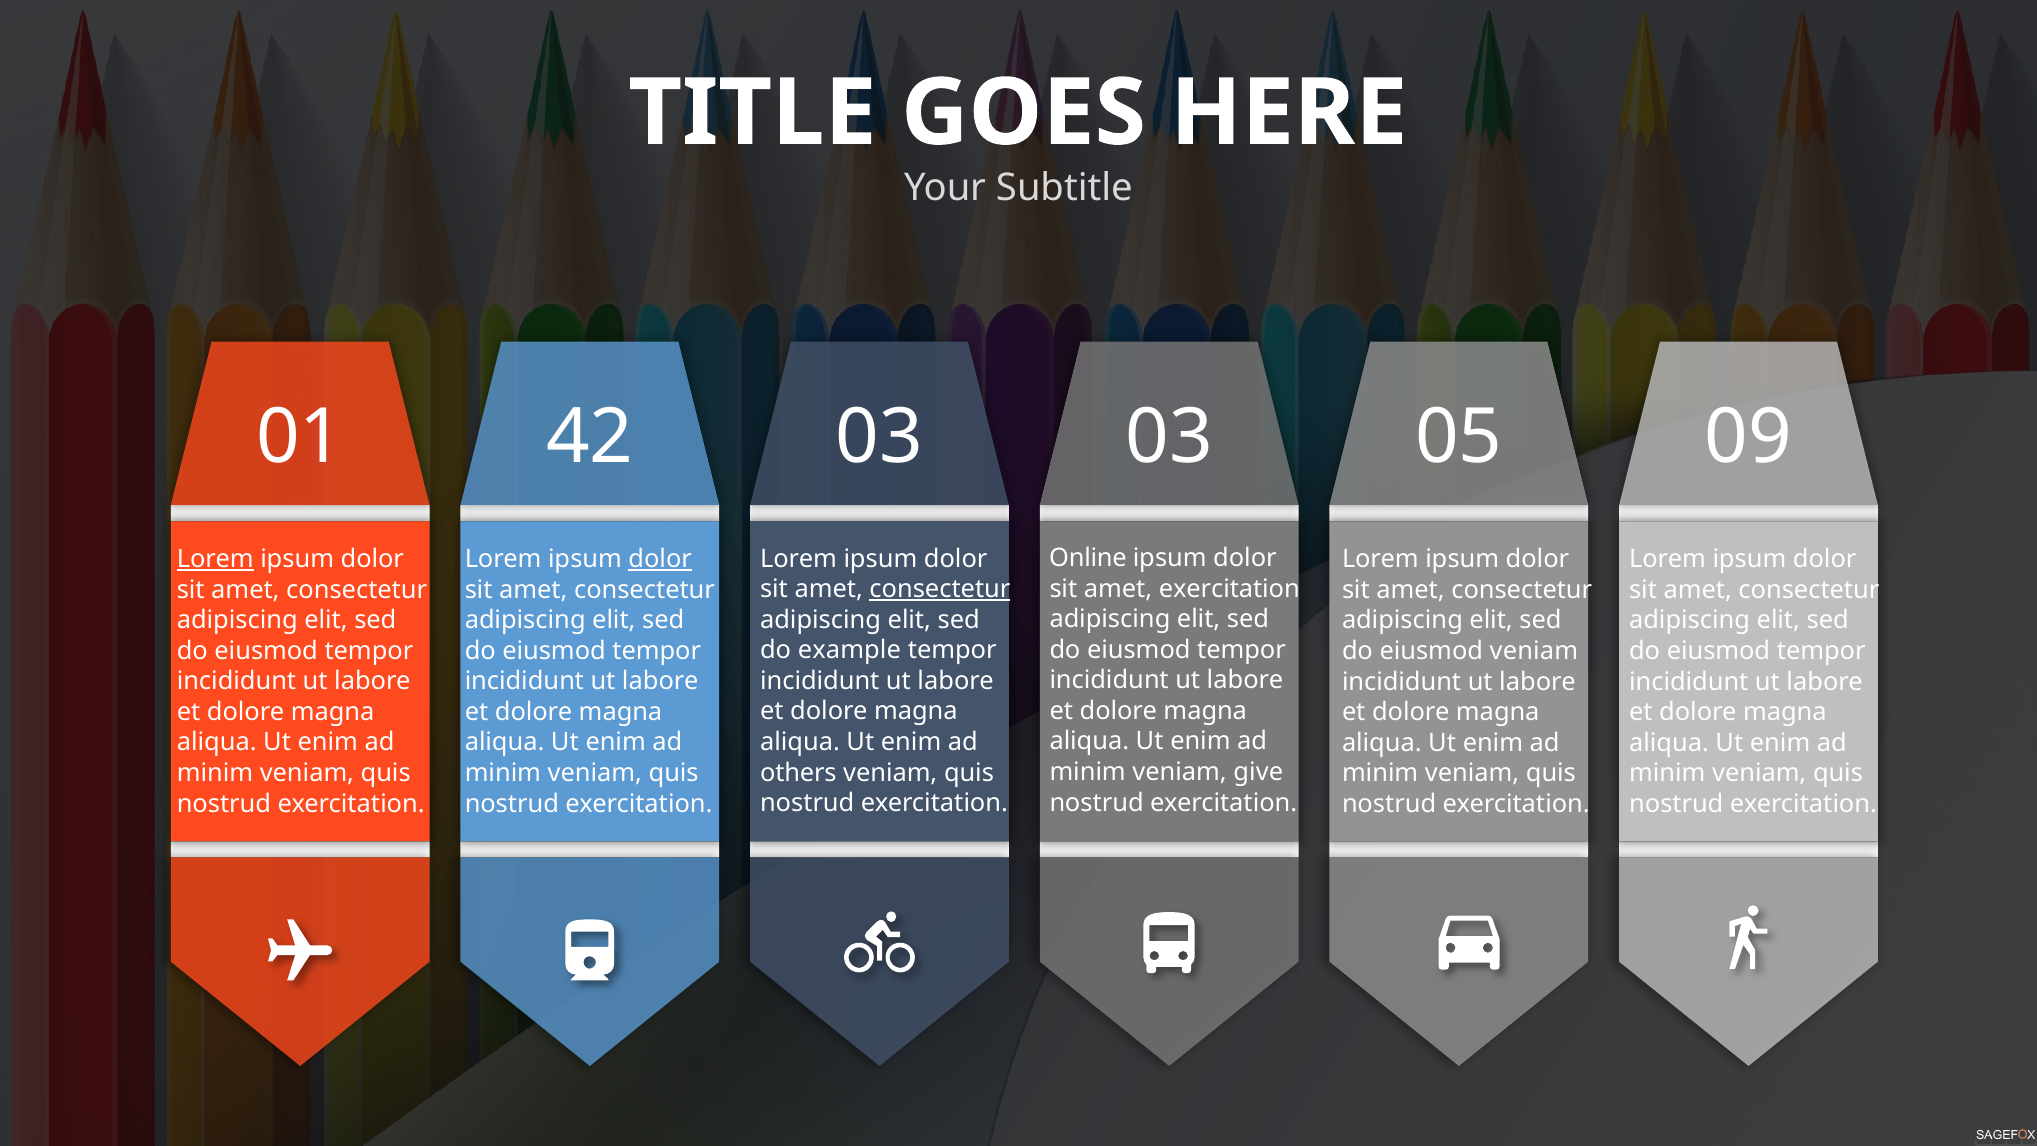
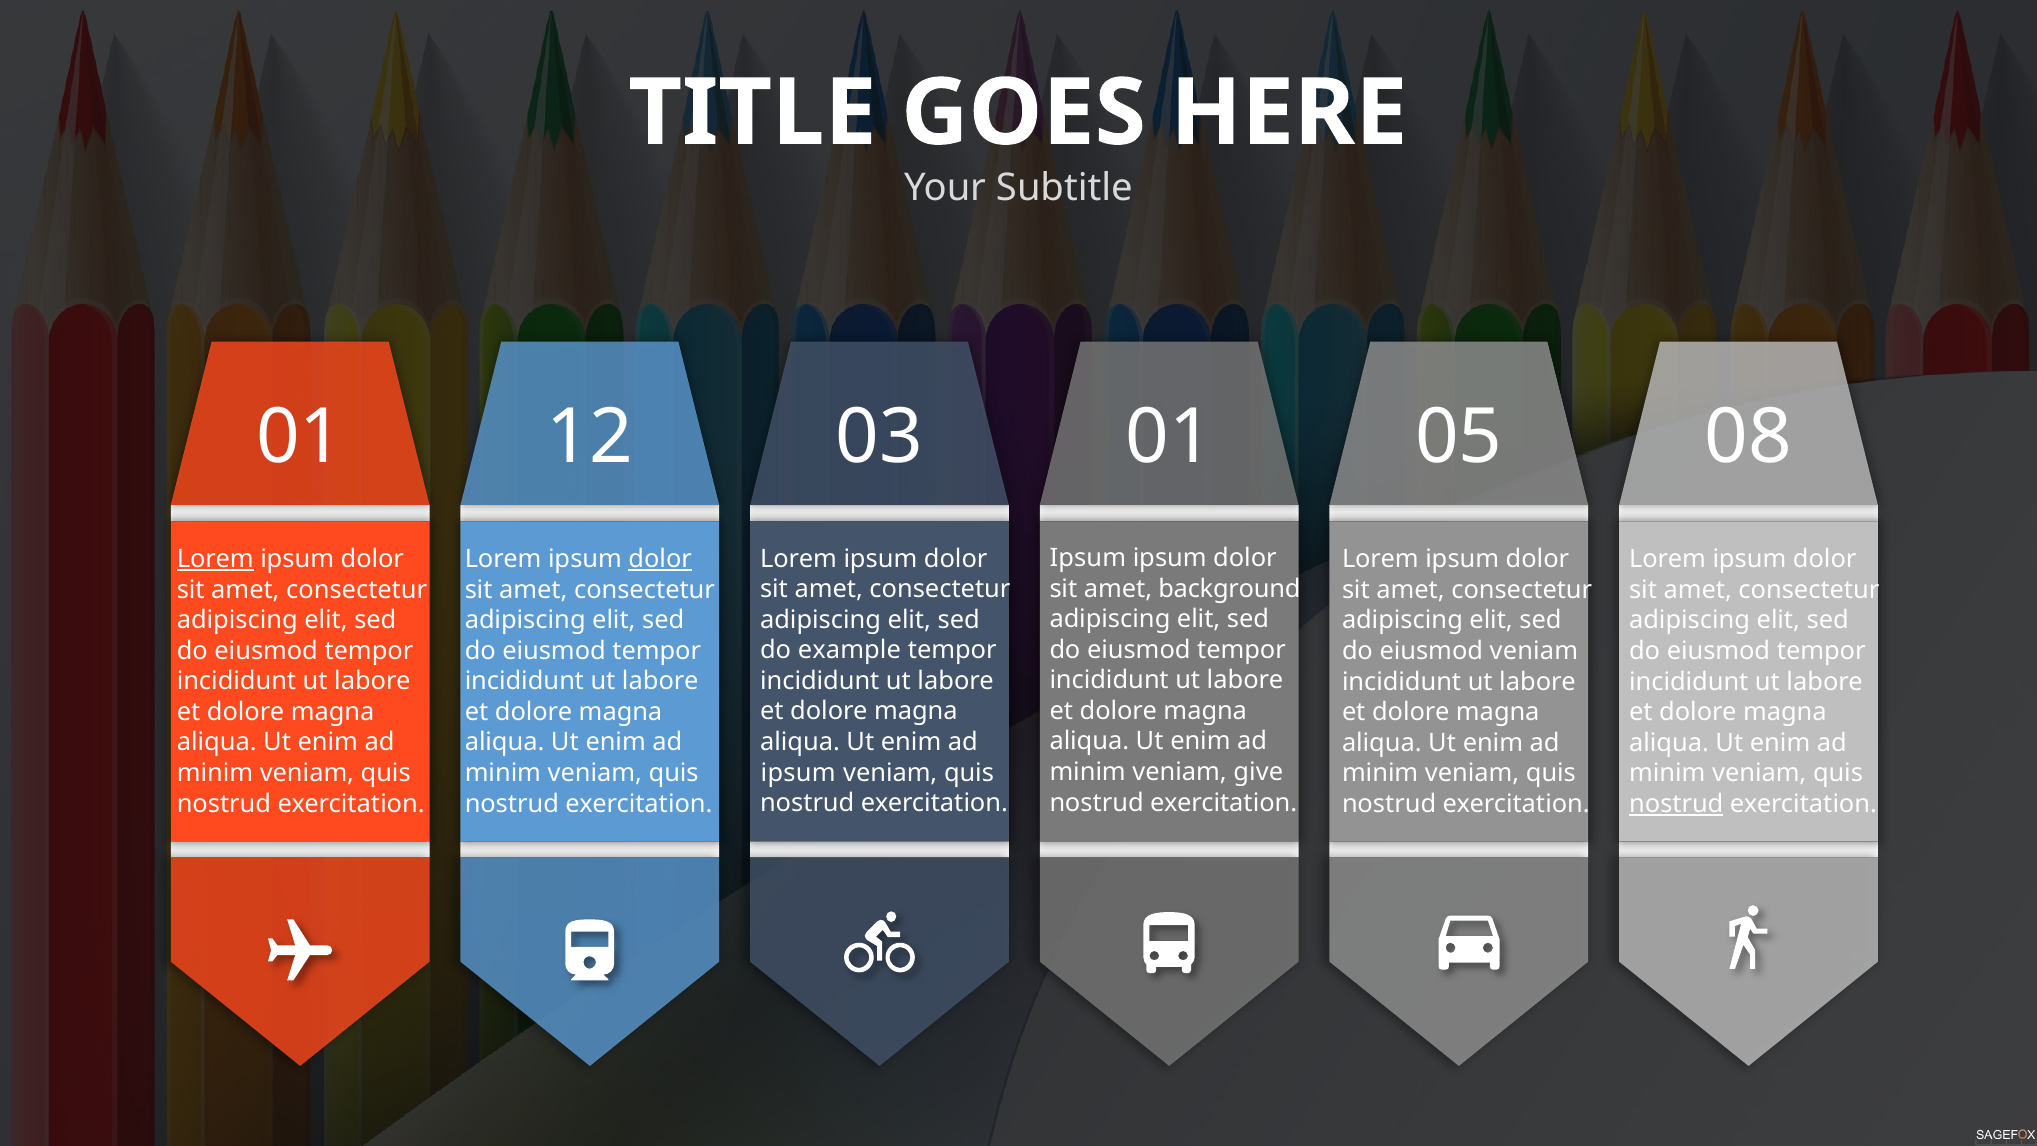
42: 42 -> 12 (590, 437)
03 03: 03 -> 01 (1169, 437)
09: 09 -> 08 (1748, 437)
Online: Online -> Ipsum (1088, 558)
amet exercitation: exercitation -> background (1229, 589)
consectetur underline: present -> none (940, 589)
others: others -> ipsum (798, 772)
nostrud underline: none -> present (1676, 804)
